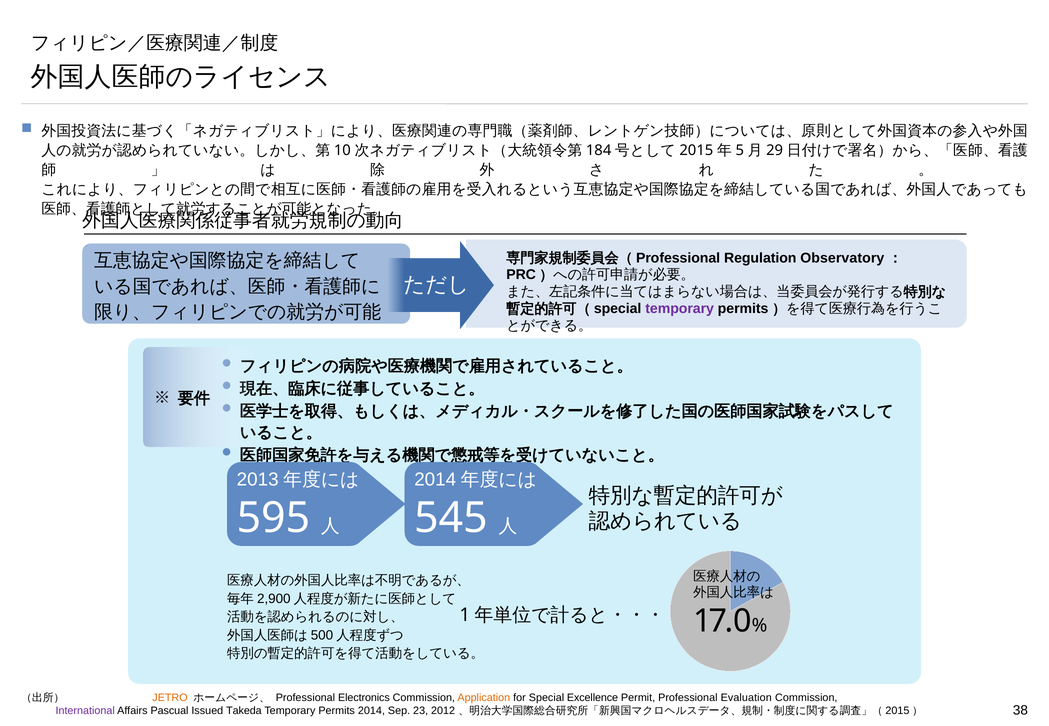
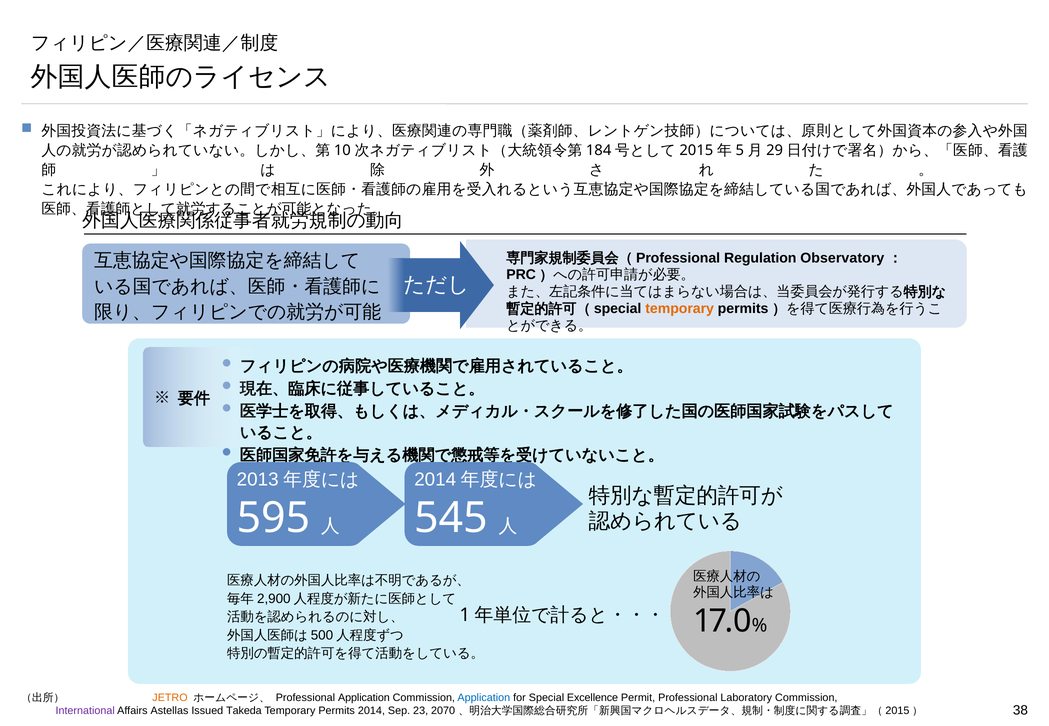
temporary colour: purple -> orange (680, 309)
Professional Electronics: Electronics -> Application (364, 698)
Application colour: orange -> blue (484, 698)
Evaluation: Evaluation -> Laboratory (746, 698)
Pascual: Pascual -> Astellas (169, 711)
2012: 2012 -> 2070 (443, 711)
